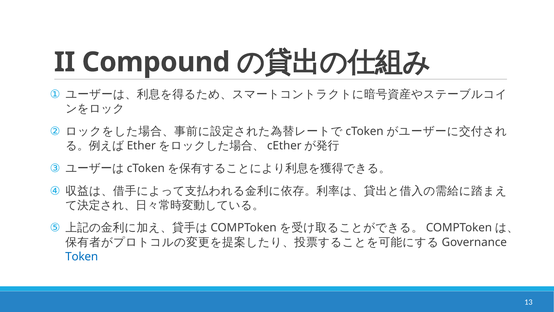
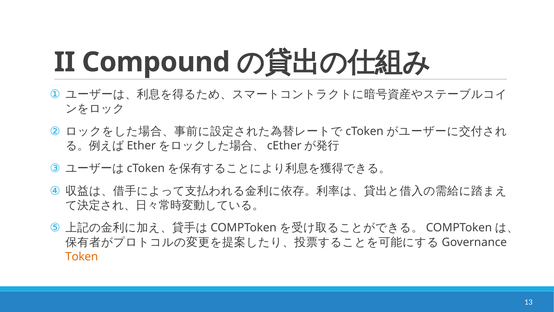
Token colour: blue -> orange (82, 256)
